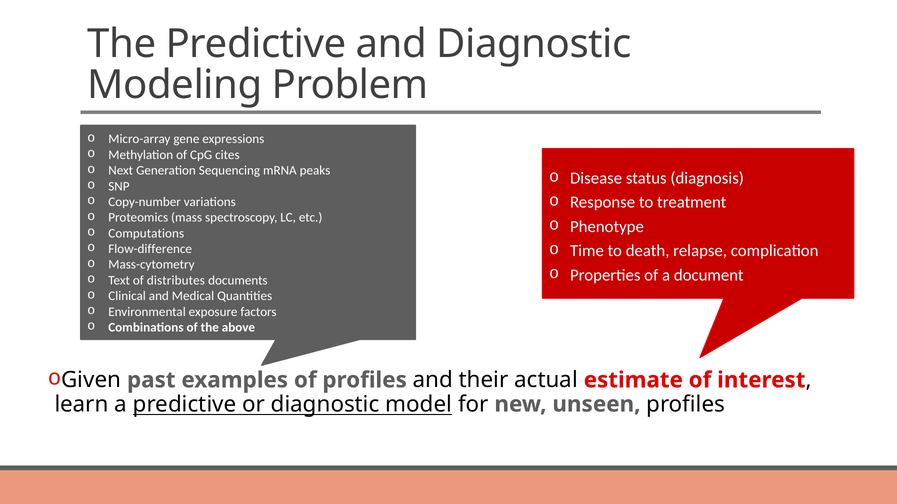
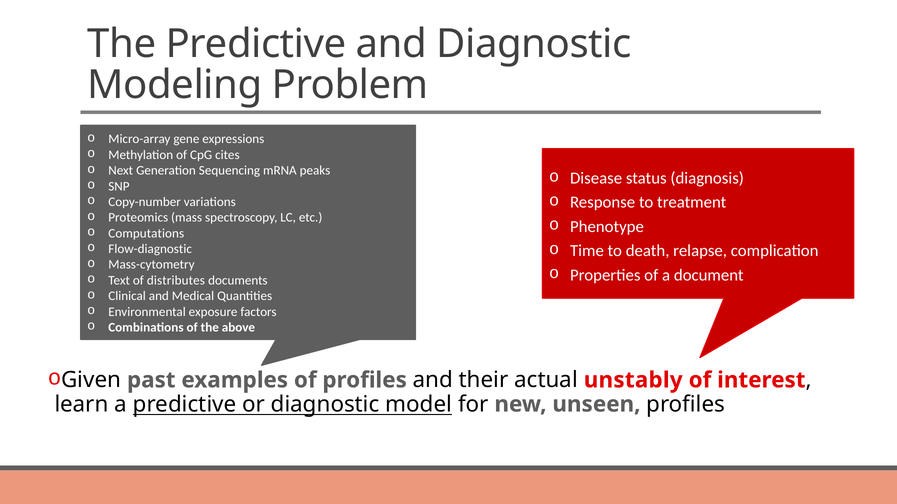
Flow-difference: Flow-difference -> Flow-diagnostic (150, 249)
estimate: estimate -> unstably (633, 380)
